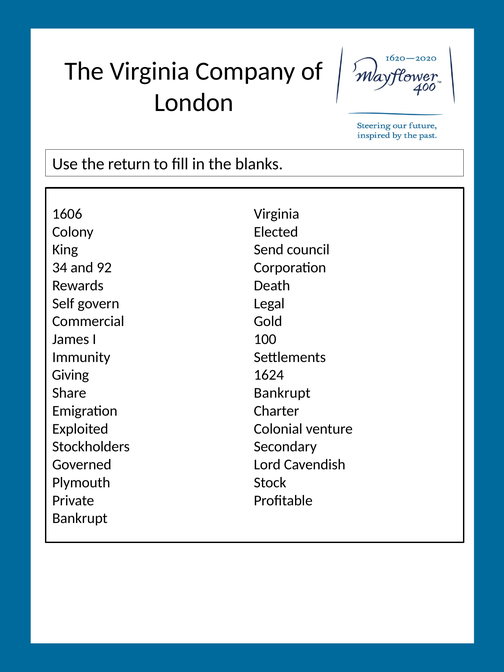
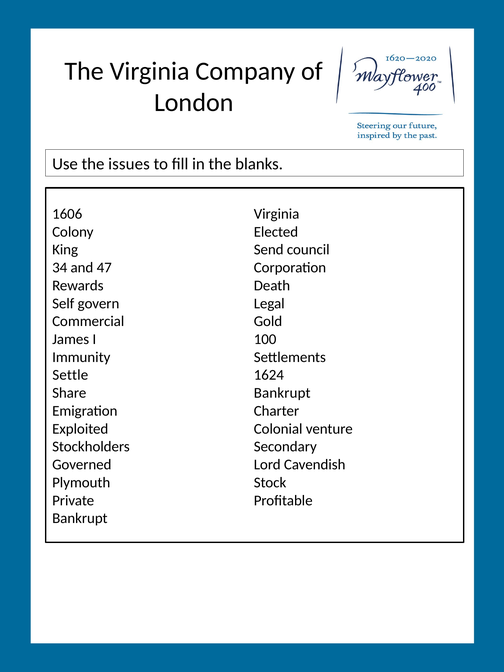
return: return -> issues (129, 164)
92: 92 -> 47 (104, 268)
Giving: Giving -> Settle (70, 375)
